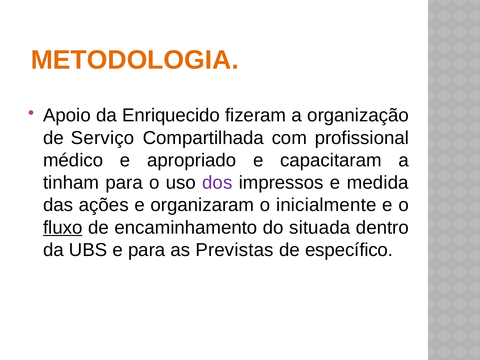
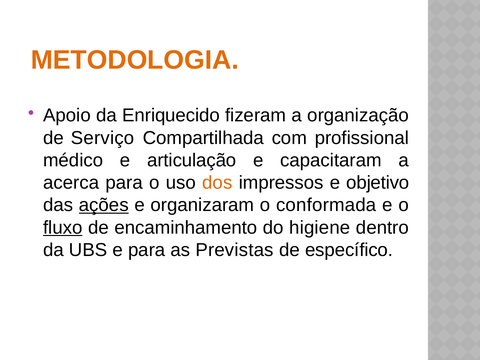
apropriado: apropriado -> articulação (192, 160)
tinham: tinham -> acerca (71, 183)
dos colour: purple -> orange (217, 183)
medida: medida -> objetivo (378, 183)
ações underline: none -> present (104, 205)
inicialmente: inicialmente -> conformada (326, 205)
situada: situada -> higiene (320, 228)
